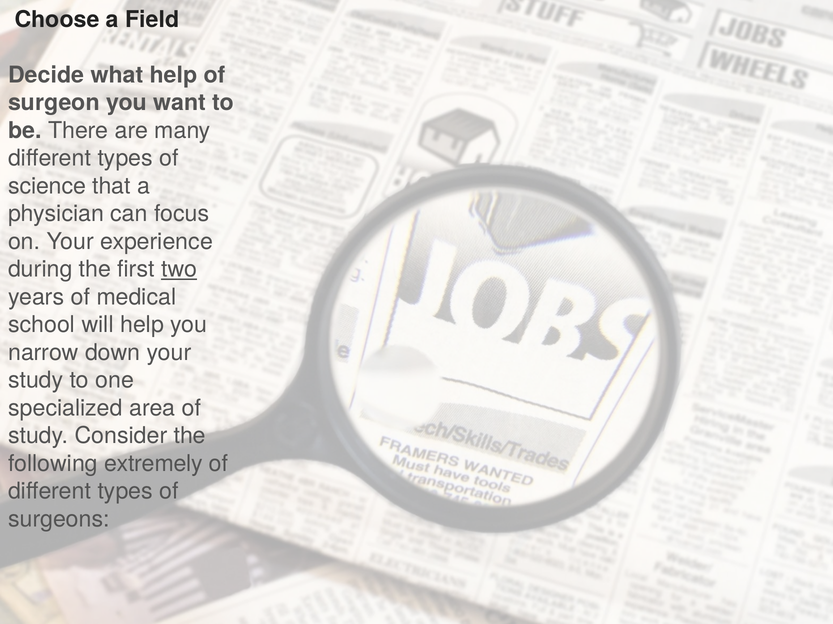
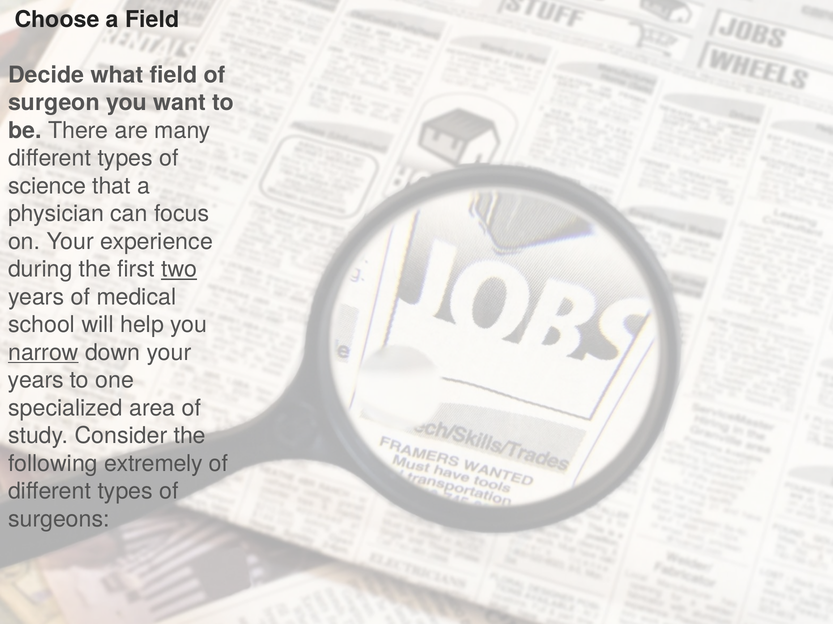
what help: help -> field (173, 75)
narrow underline: none -> present (43, 353)
study: study -> years (36, 381)
